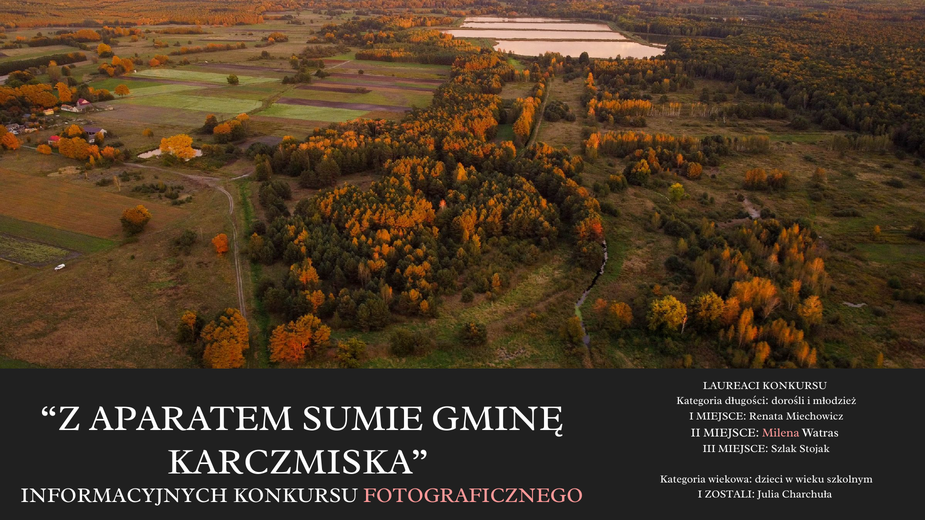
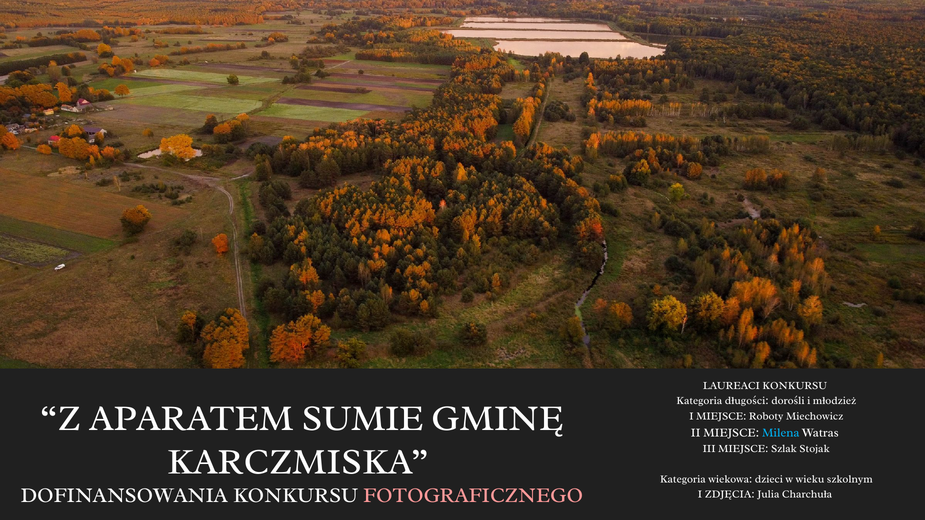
Renata: Renata -> Roboty (766, 416)
Milena colour: pink -> light blue (781, 433)
INFORMACYJNYCH: INFORMACYJNYCH -> DOFINANSOWANIA (124, 496)
ZOSTALI: ZOSTALI -> ZDJĘCIA (730, 495)
